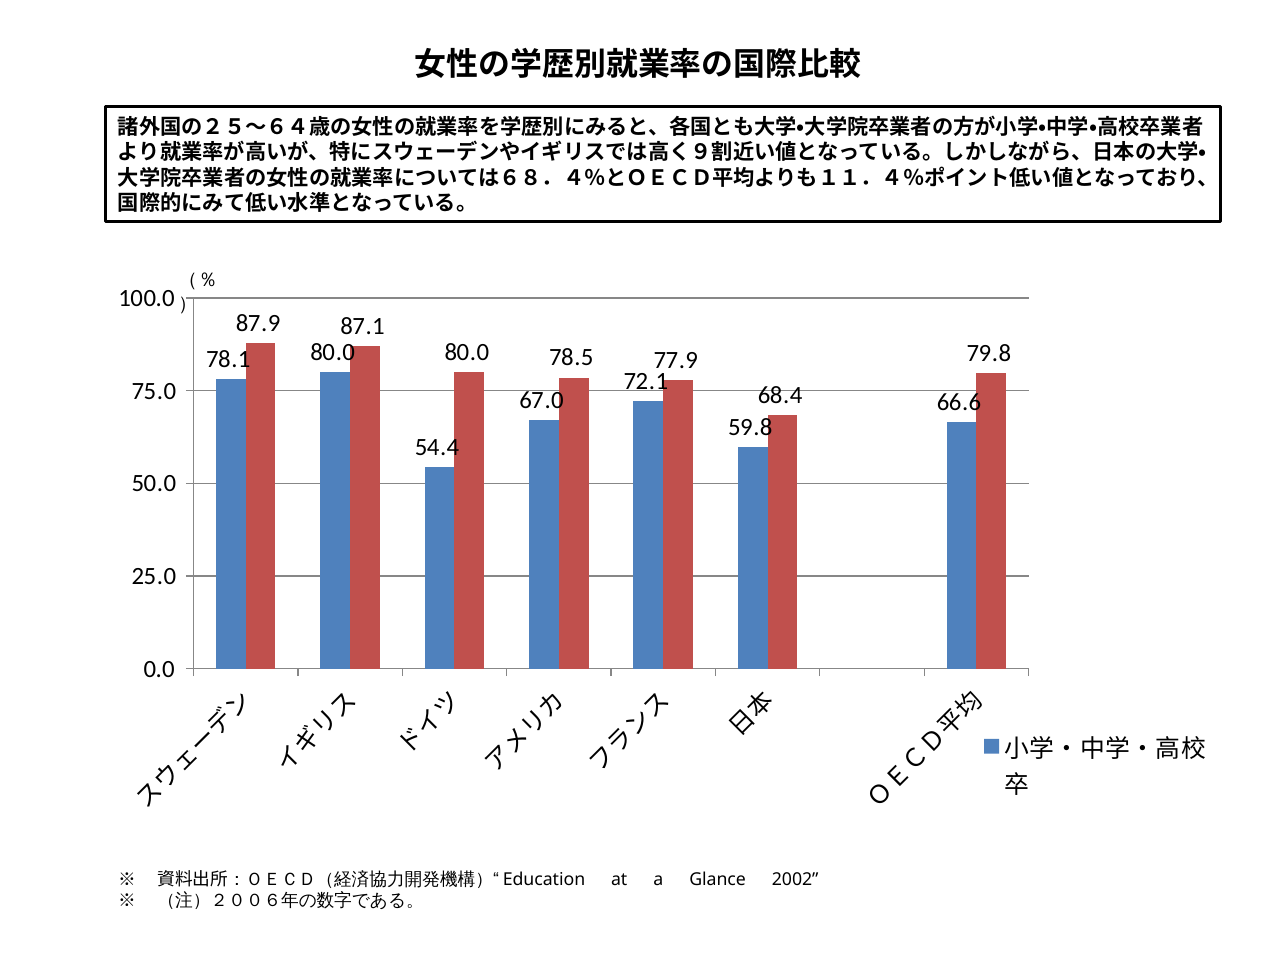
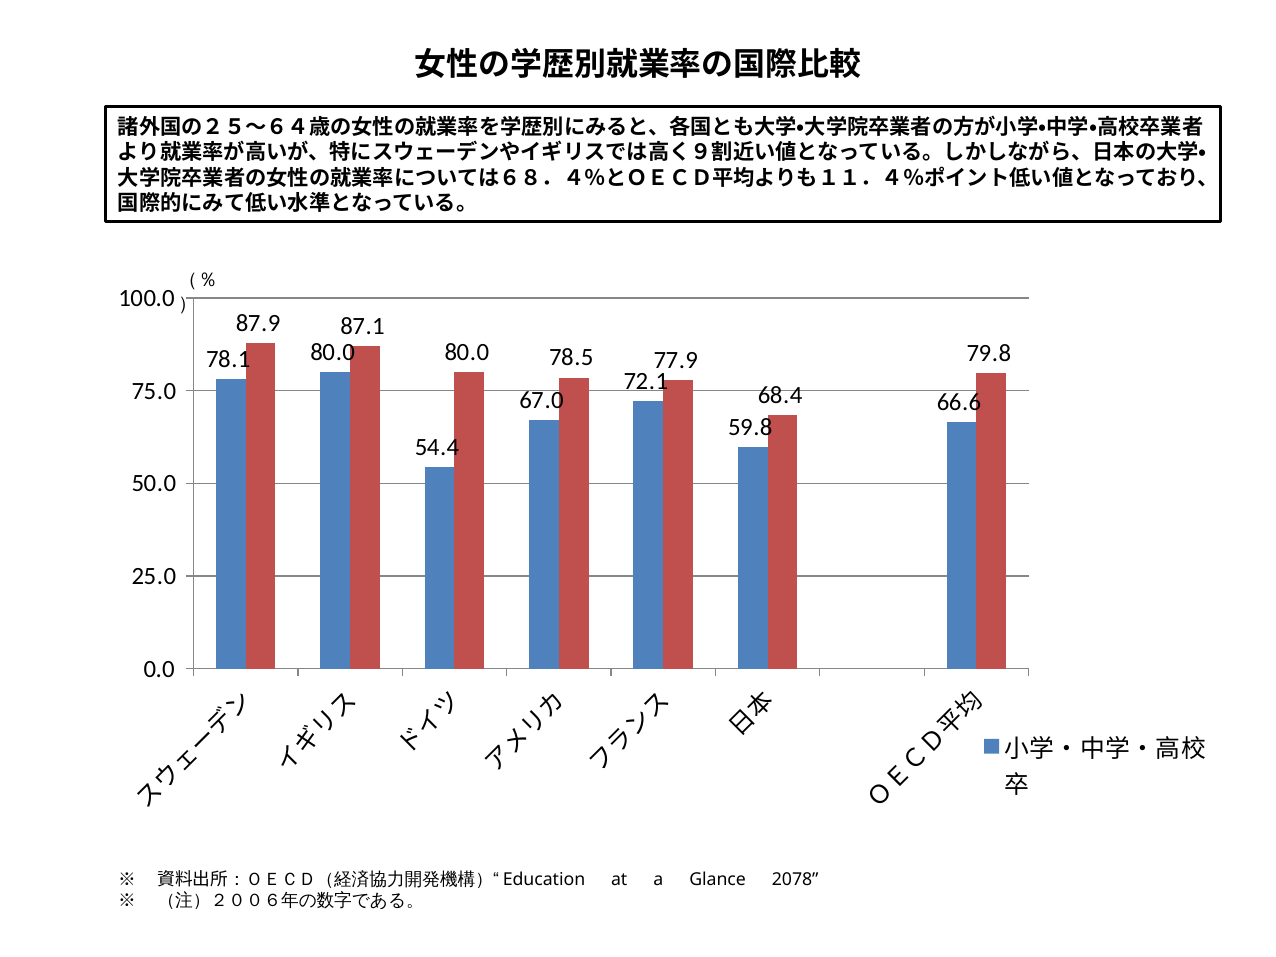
2002: 2002 -> 2078 (795, 879)
